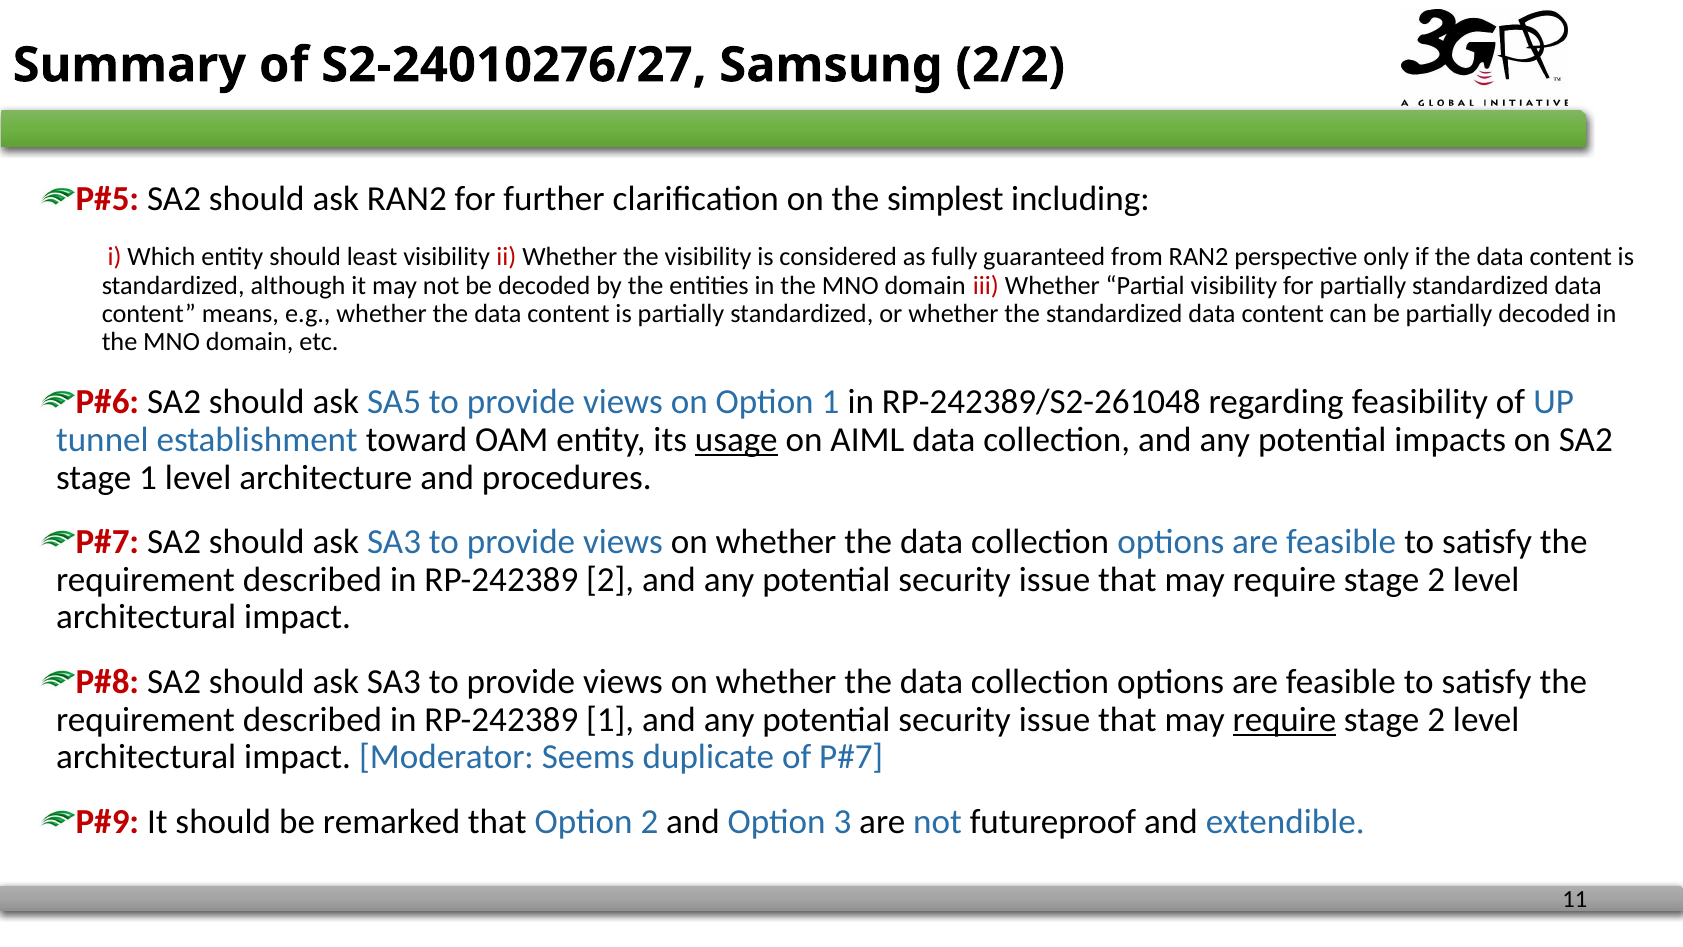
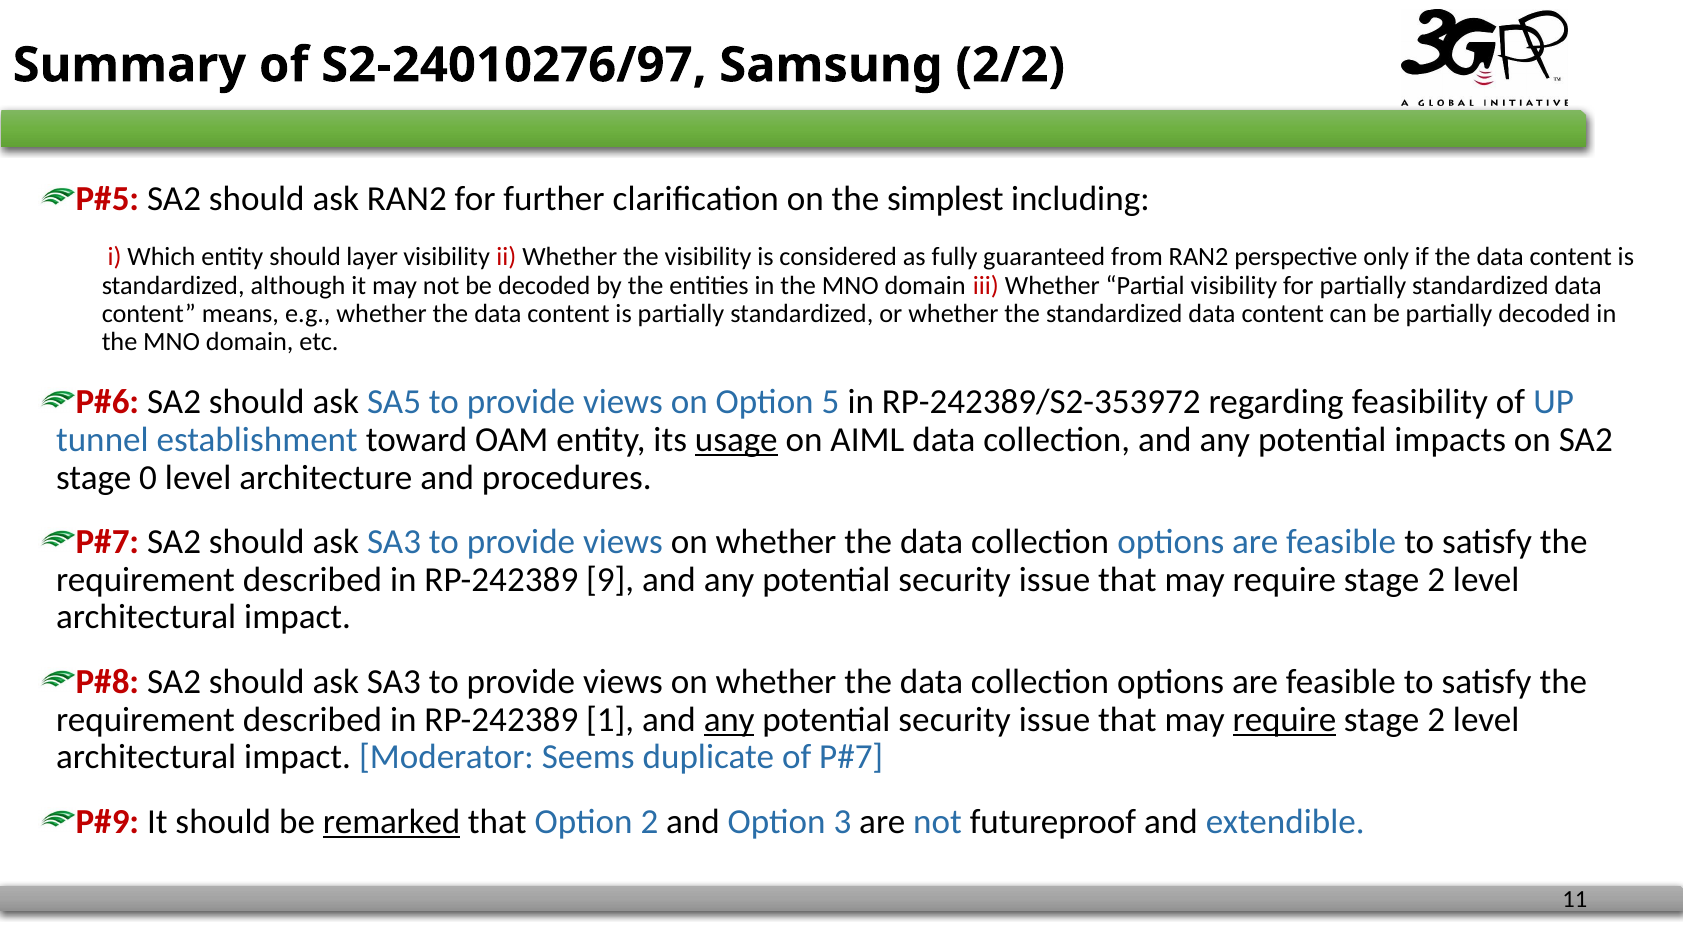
S2-24010276/27: S2-24010276/27 -> S2-24010276/97 (514, 65)
least: least -> layer (372, 257)
Option 1: 1 -> 5 (831, 402)
RP-242389/S2-261048: RP-242389/S2-261048 -> RP-242389/S2-353972 (1041, 402)
stage 1: 1 -> 0 (148, 477)
RP-242389 2: 2 -> 9 (610, 579)
any underline: none -> present (729, 719)
remarked underline: none -> present (392, 821)
